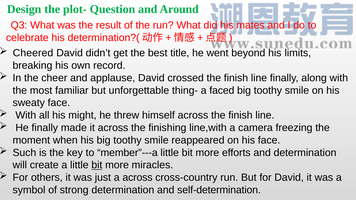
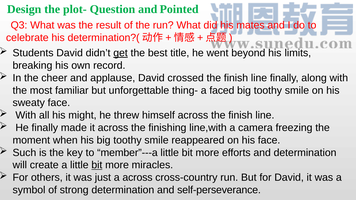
Around: Around -> Pointed (179, 9)
Cheered: Cheered -> Students (33, 53)
get underline: none -> present (121, 53)
self-determination: self-determination -> self-perseverance (219, 190)
